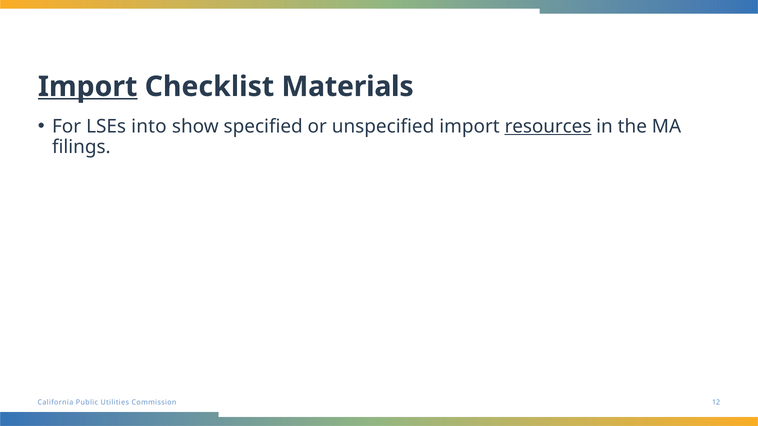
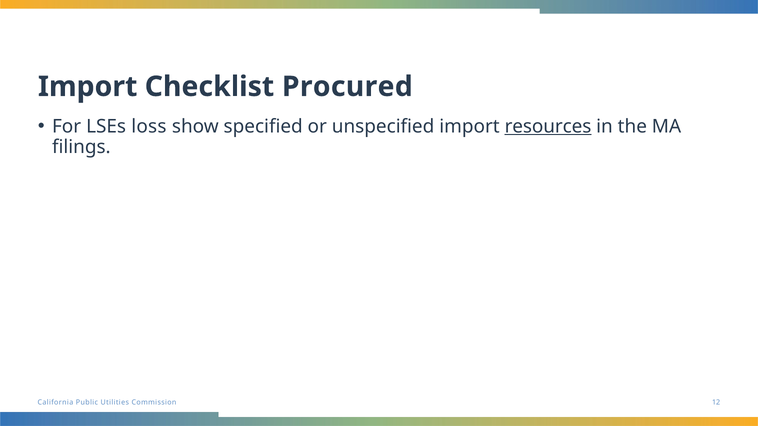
Import underline: present -> none (88, 87)
Materials: Materials -> Procured (347, 87)
into: into -> loss (149, 126)
